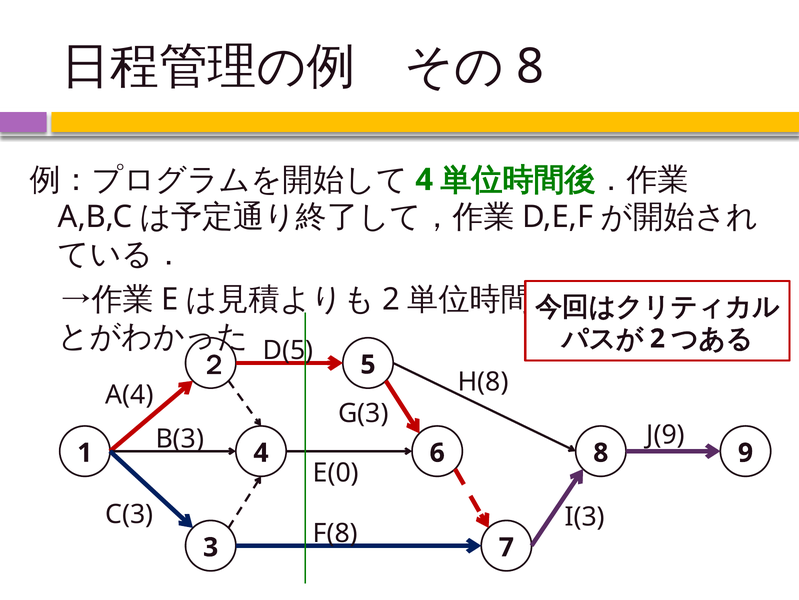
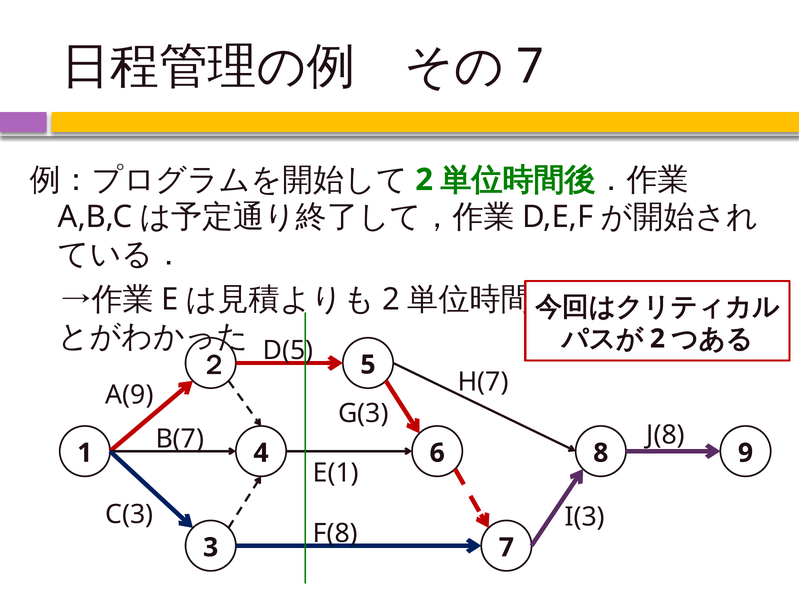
8: 8 -> 7 (530, 67)
4: 4 -> 2 (424, 180)
H(8: H(8 -> H(7 (483, 382)
A(4: A(4 -> A(9 (129, 394)
J(9: J(9 -> J(8 (666, 435)
B(3: B(3 -> B(7 (180, 438)
E(0: E(0 -> E(1 (336, 472)
